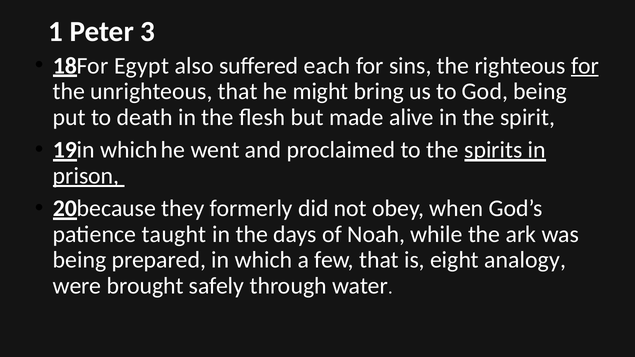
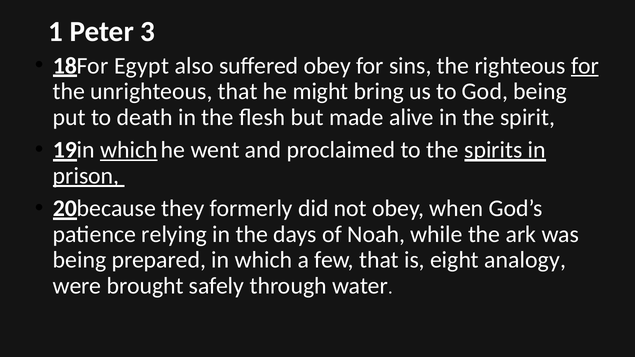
suffered each: each -> obey (327, 66)
which underline: none -> present (129, 150)
taught: taught -> relying (174, 234)
